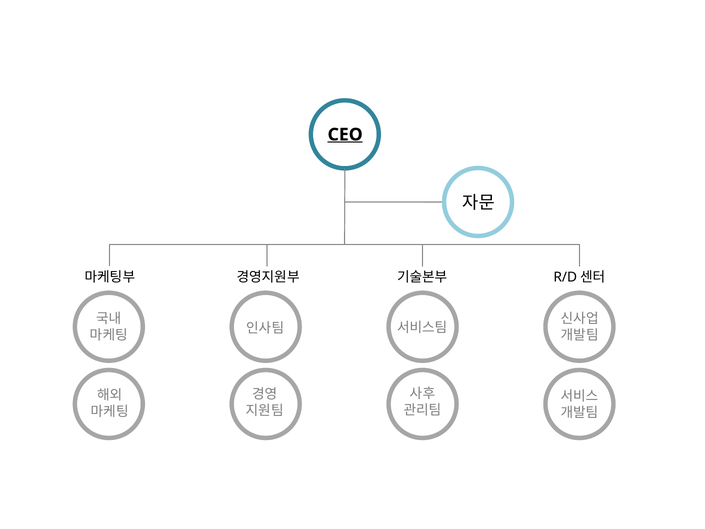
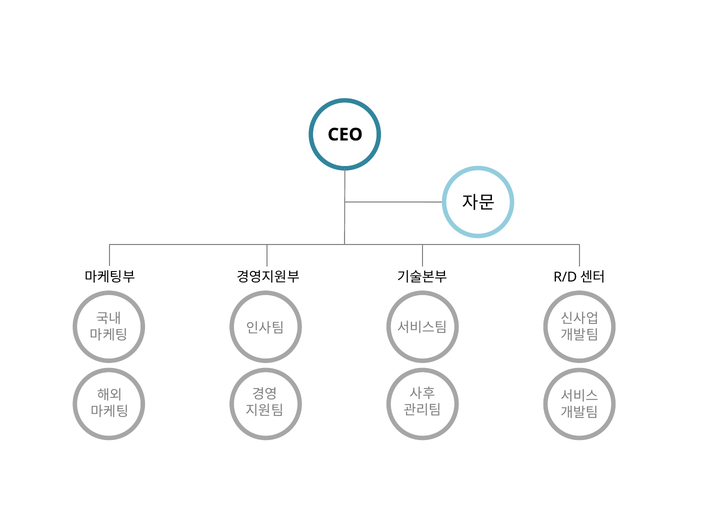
CEO underline: present -> none (345, 135)
